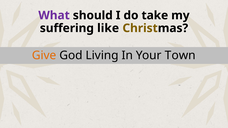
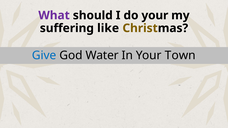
do take: take -> your (155, 15)
Give colour: orange -> blue (44, 56)
Living: Living -> Water (102, 56)
